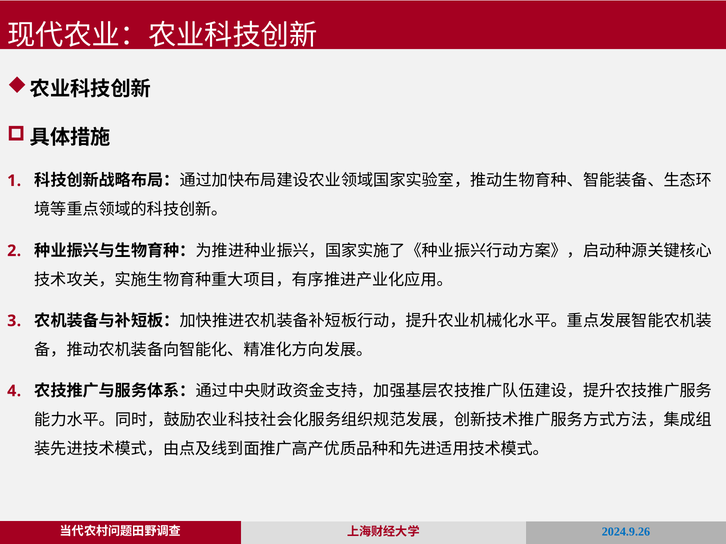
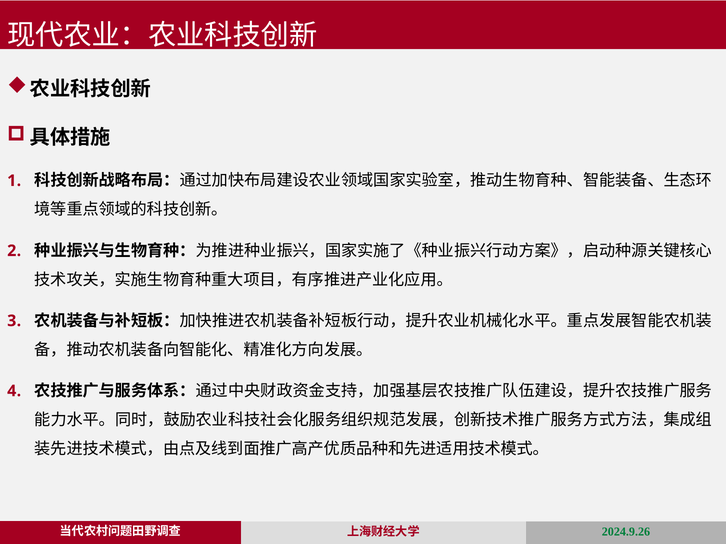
2024.9.26 colour: blue -> green (626, 532)
